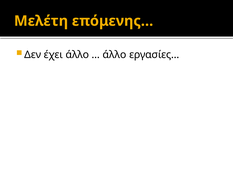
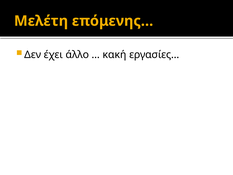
άλλο: άλλο -> κακή (114, 55)
